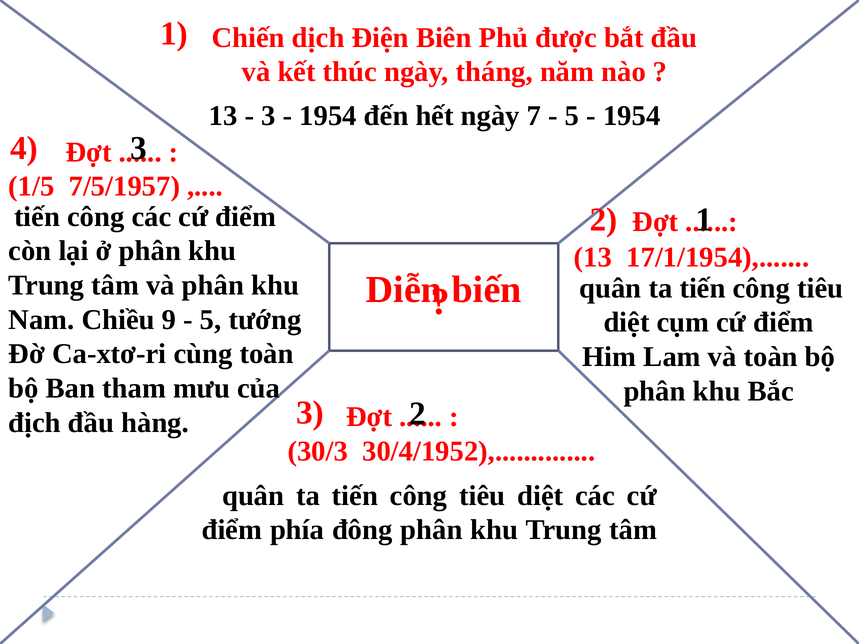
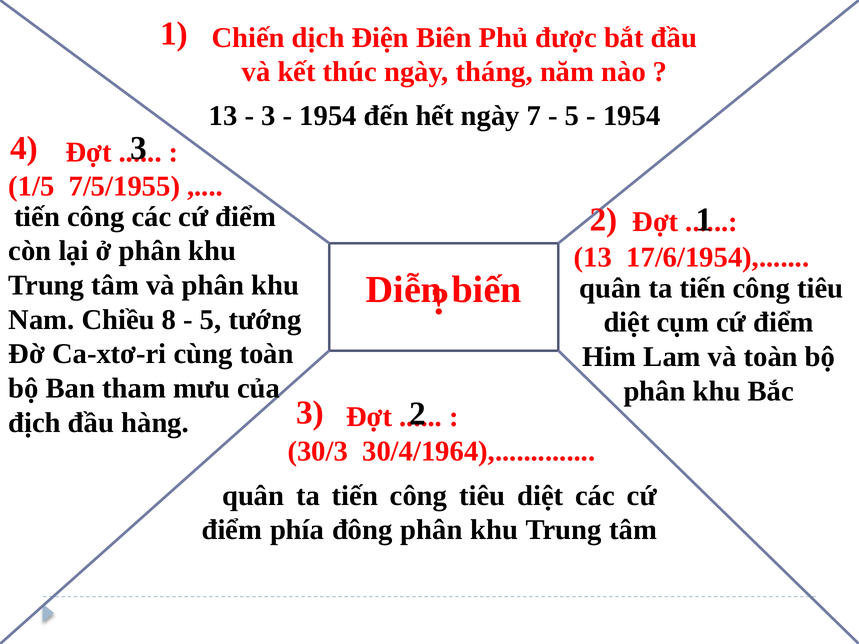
7/5/1957: 7/5/1957 -> 7/5/1955 (124, 187)
17/1/1954: 17/1/1954 -> 17/6/1954 (718, 257)
9: 9 -> 8 (169, 320)
30/4/1952: 30/4/1952 -> 30/4/1964 (479, 451)
